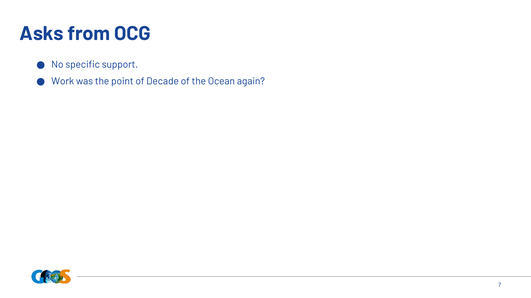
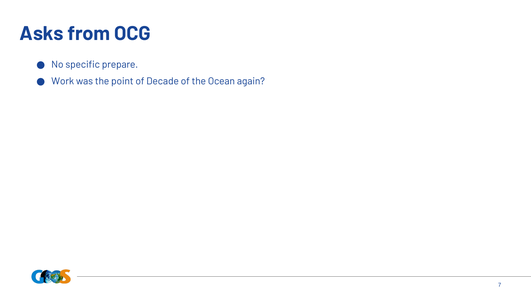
support: support -> prepare (120, 65)
